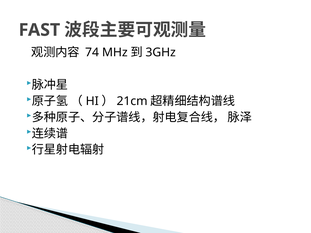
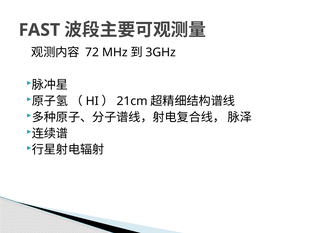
74: 74 -> 72 (92, 52)
